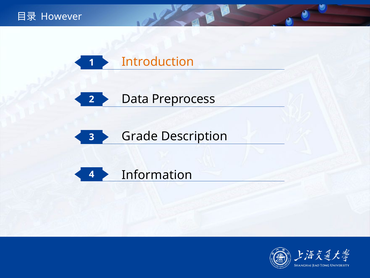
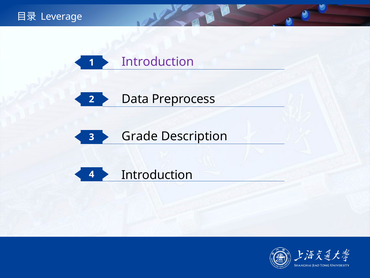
However: However -> Leverage (61, 17)
Introduction colour: orange -> purple (158, 62)
4 Information: Information -> Introduction (157, 175)
